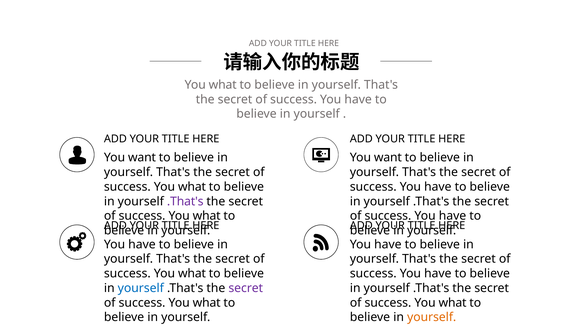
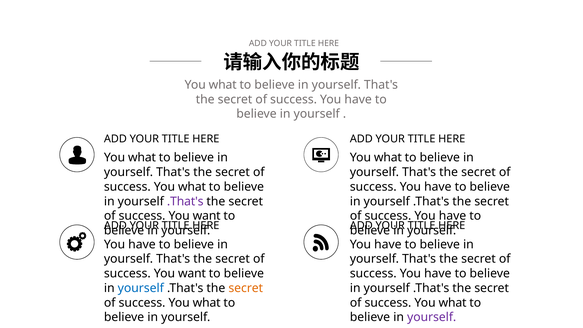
want: want -> what (142, 158)
want: want -> what (388, 158)
what: what -> want (207, 216)
what: what -> want (192, 274)
secret colour: purple -> orange (246, 288)
yourself colour: orange -> purple (432, 317)
